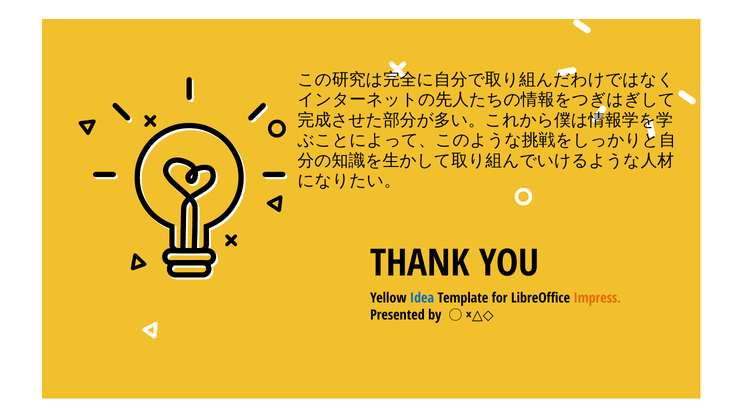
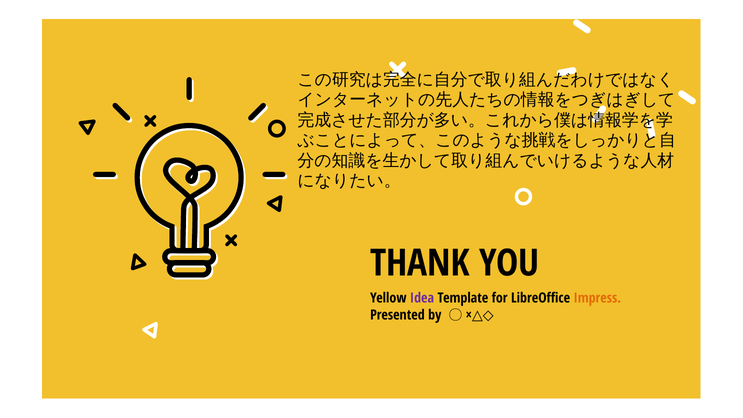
Idea colour: blue -> purple (422, 298)
